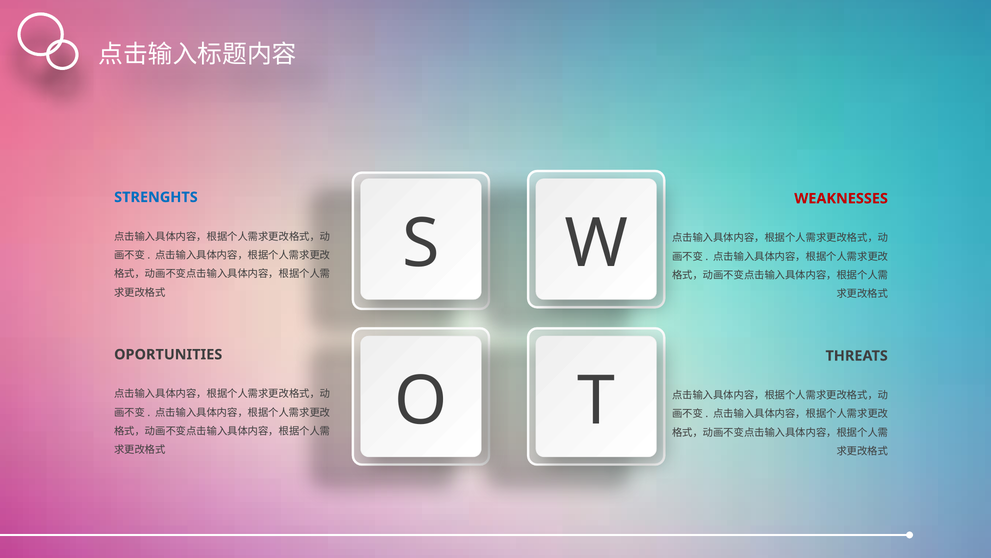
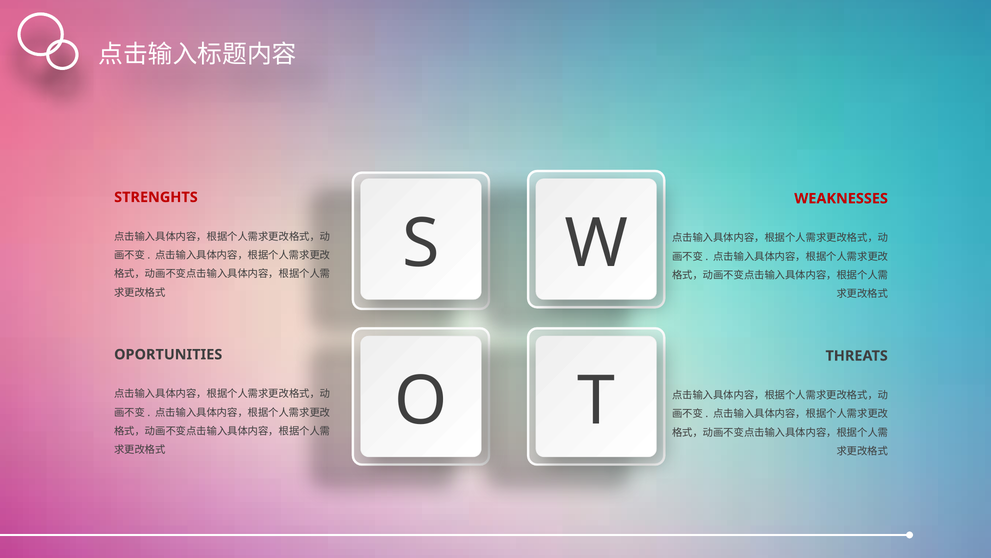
STRENGHTS colour: blue -> red (156, 197)
